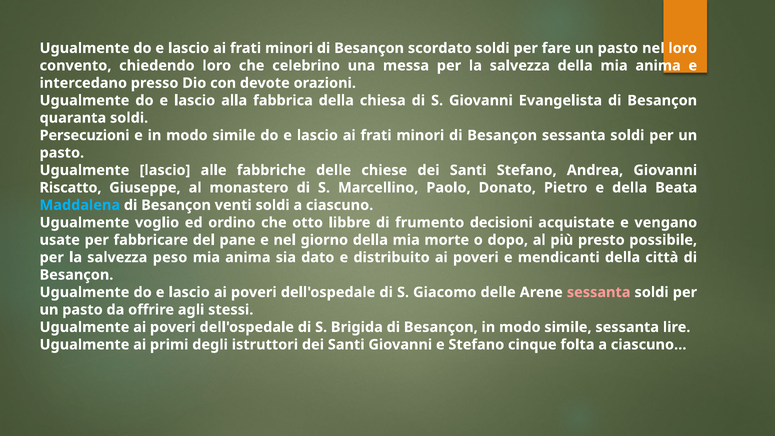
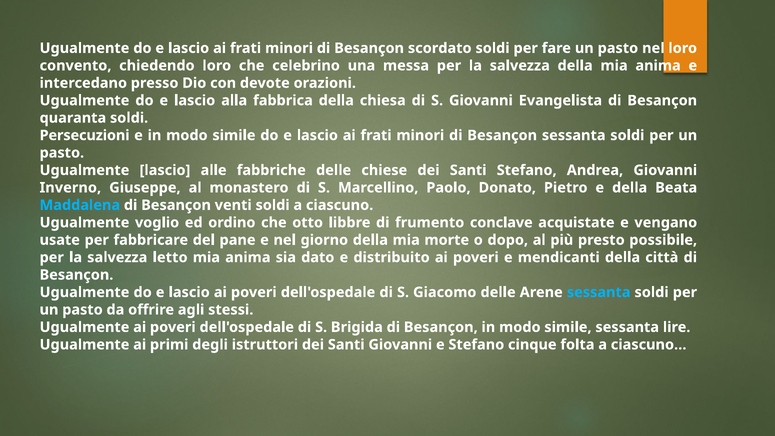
Riscatto: Riscatto -> Inverno (70, 188)
decisioni: decisioni -> conclave (501, 223)
peso: peso -> letto (170, 257)
sessanta colour: pink -> light blue (599, 292)
